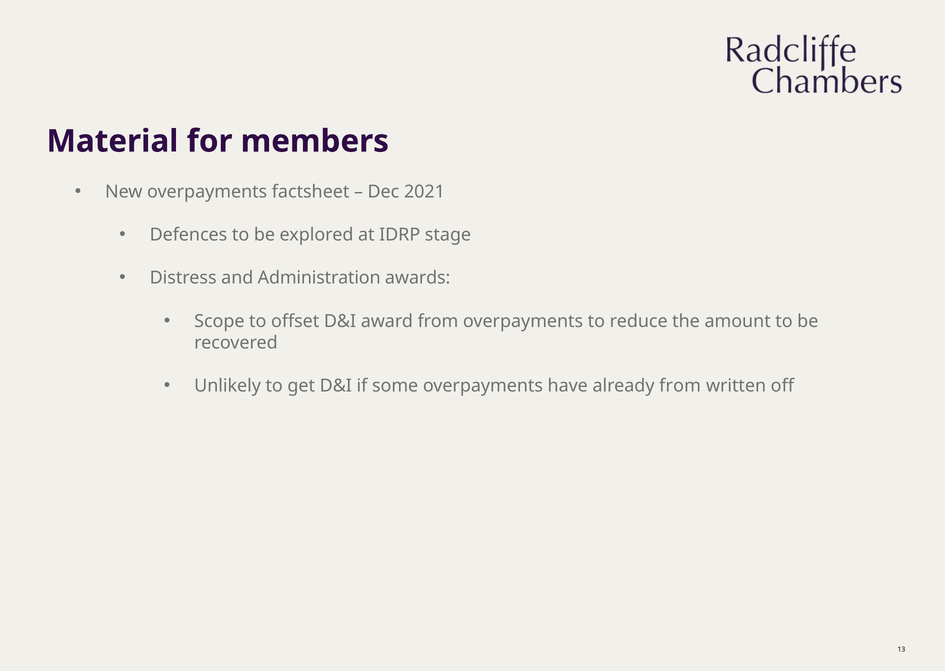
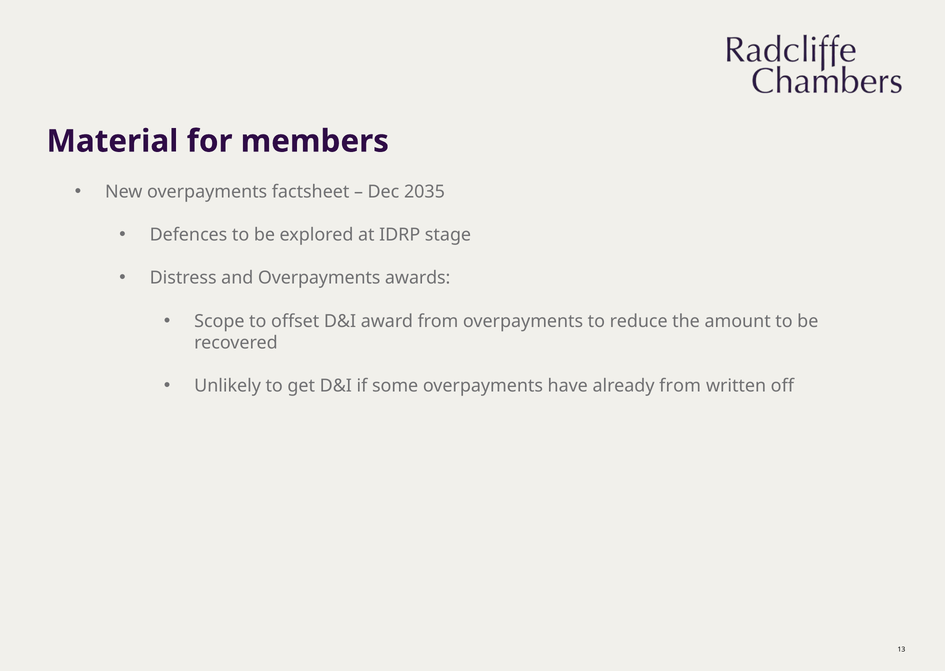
2021: 2021 -> 2035 (424, 192)
and Administration: Administration -> Overpayments (319, 278)
